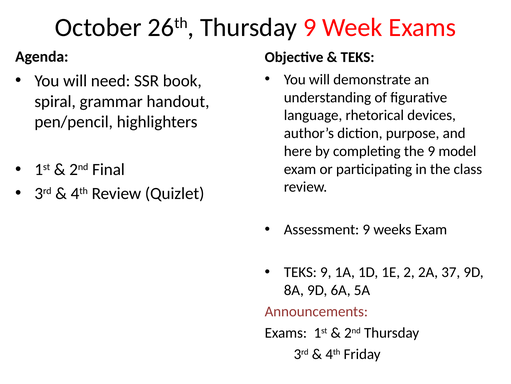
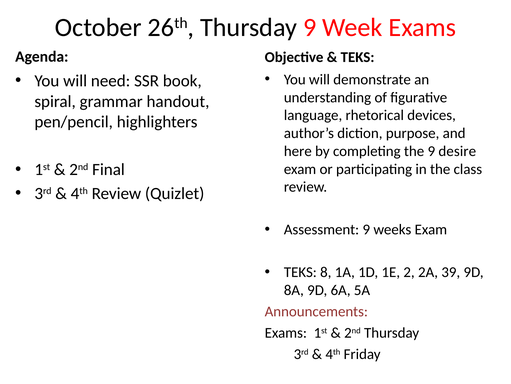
model: model -> desire (457, 151)
TEKS 9: 9 -> 8 (326, 272)
37: 37 -> 39 (451, 272)
